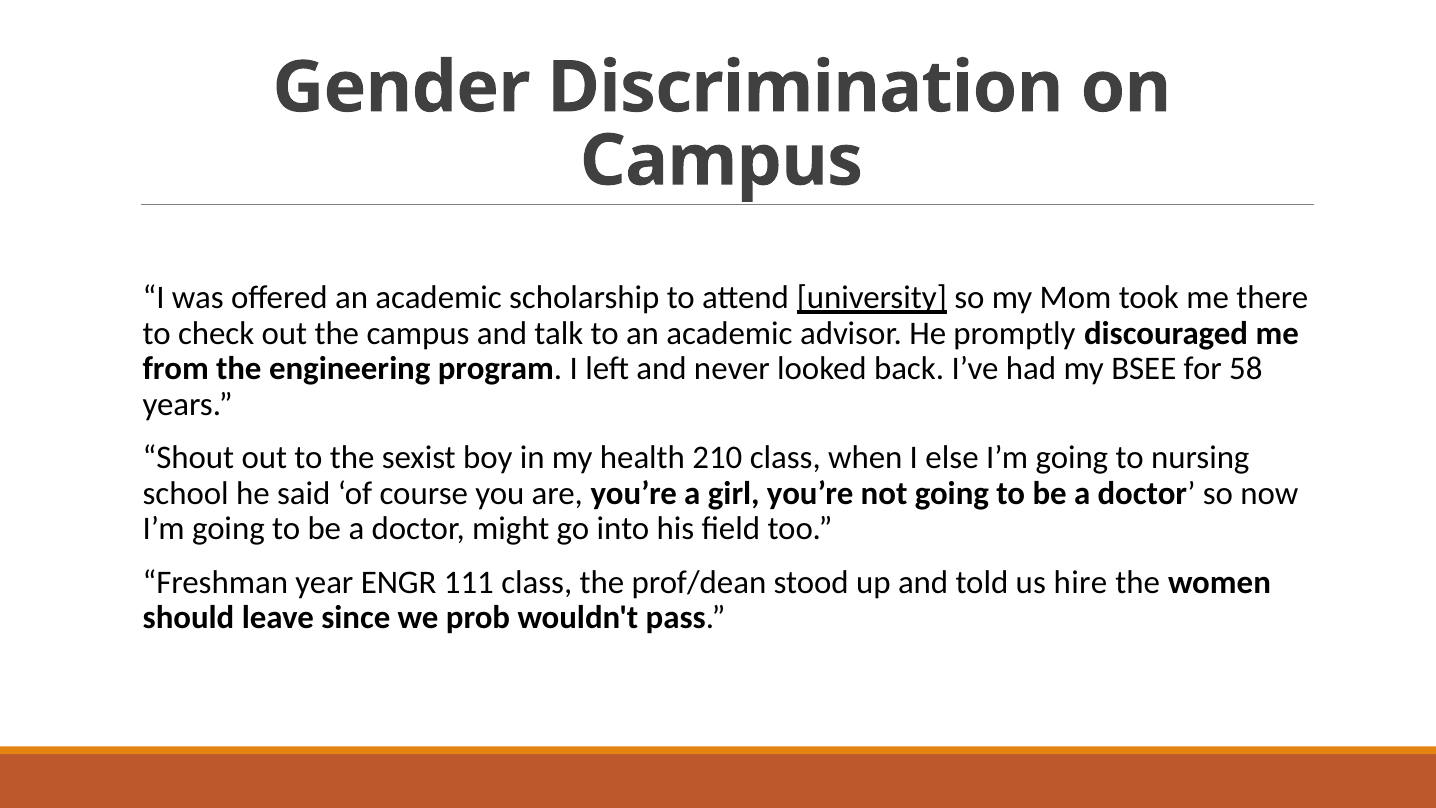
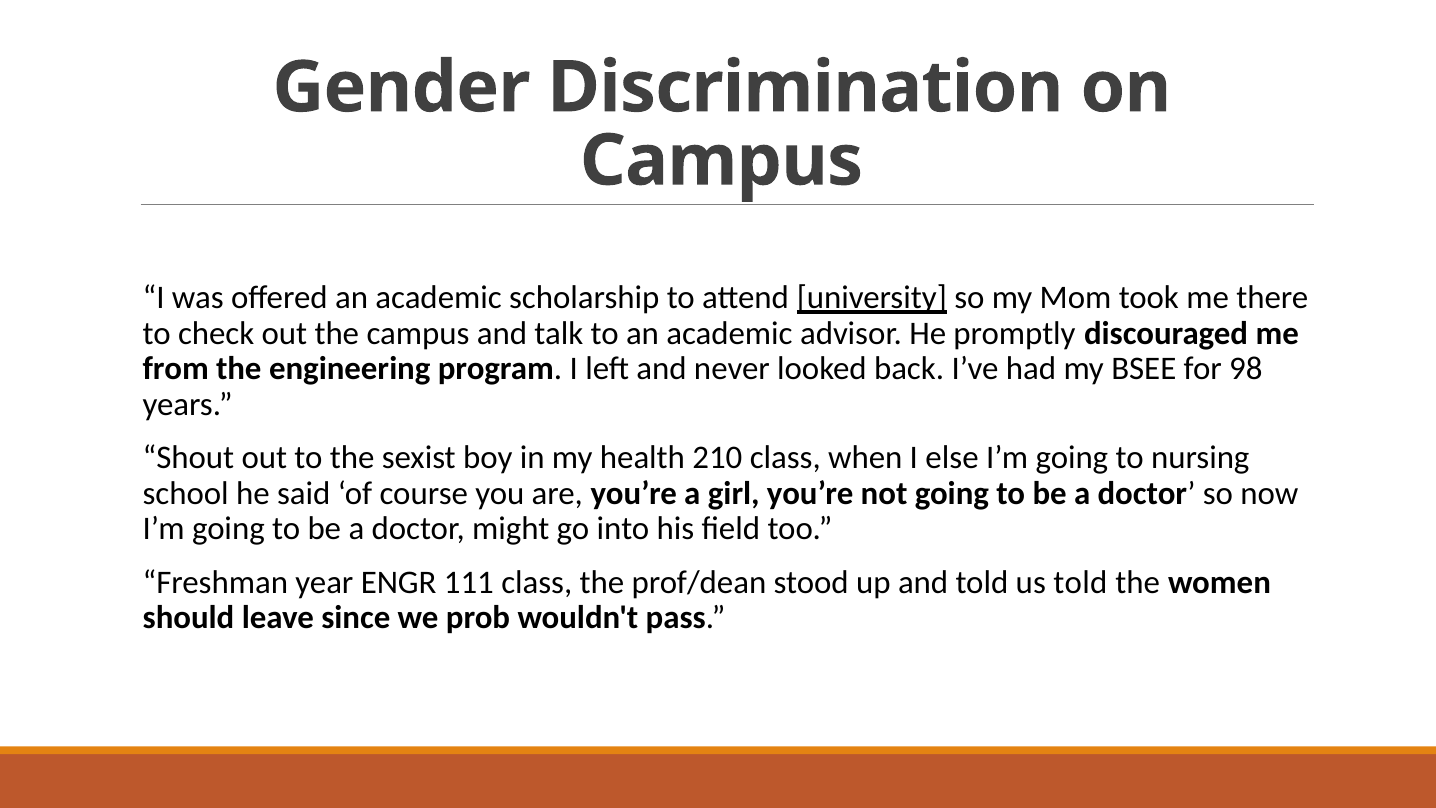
58: 58 -> 98 (1246, 369)
us hire: hire -> told (1080, 582)
